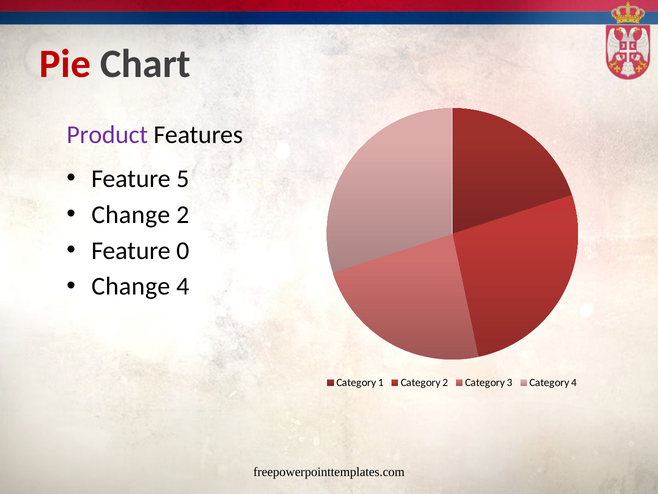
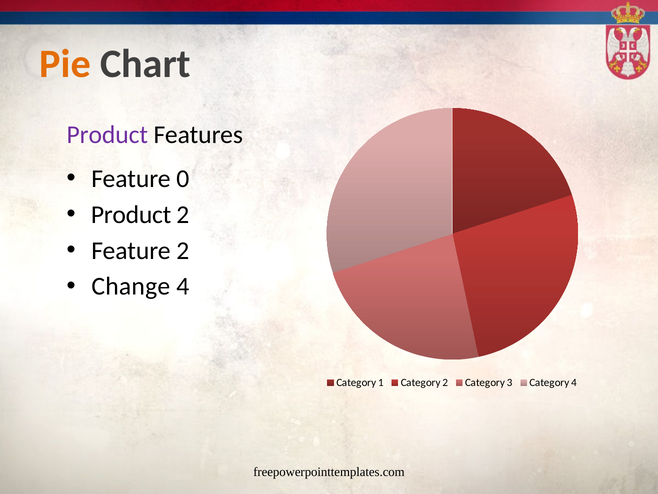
Pie colour: red -> orange (65, 64)
5: 5 -> 0 (183, 179)
Change: Change -> Product (131, 214)
Feature 0: 0 -> 2 (183, 250)
